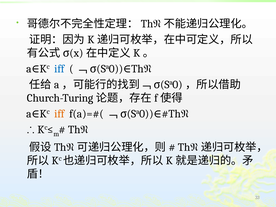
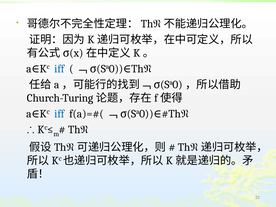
iff colour: orange -> blue (59, 114)
